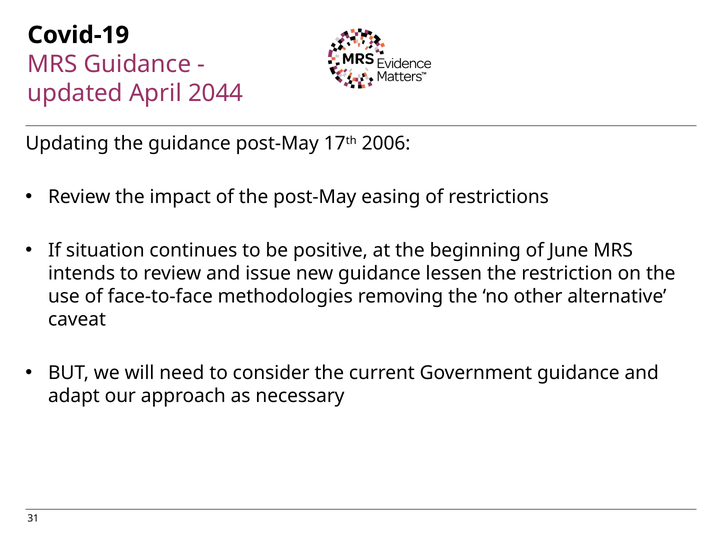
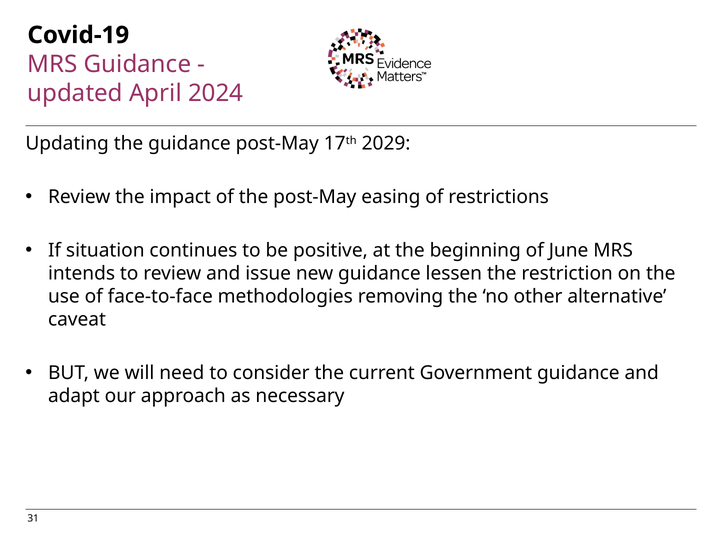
2044: 2044 -> 2024 (216, 93)
2006: 2006 -> 2029 (386, 143)
